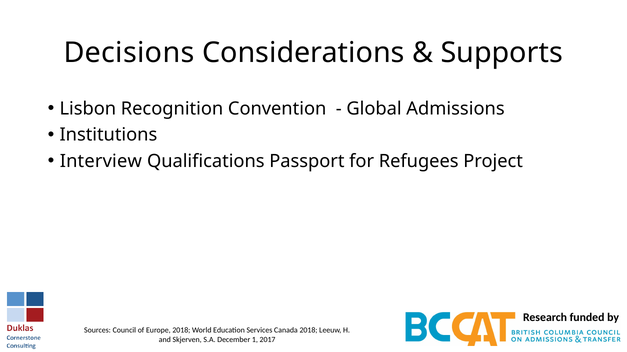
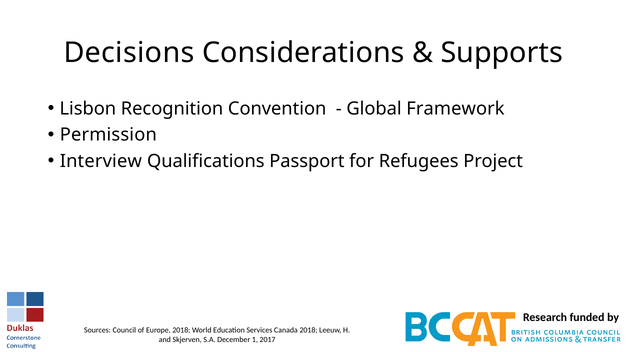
Admissions: Admissions -> Framework (455, 109)
Institutions: Institutions -> Permission (108, 135)
